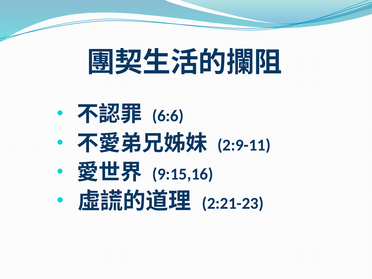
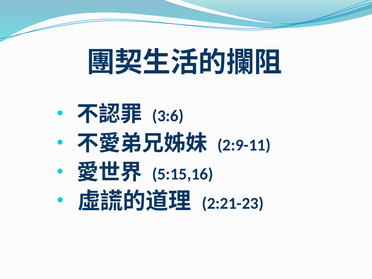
6:6: 6:6 -> 3:6 (168, 116)
9:15,16: 9:15,16 -> 5:15,16 (183, 174)
